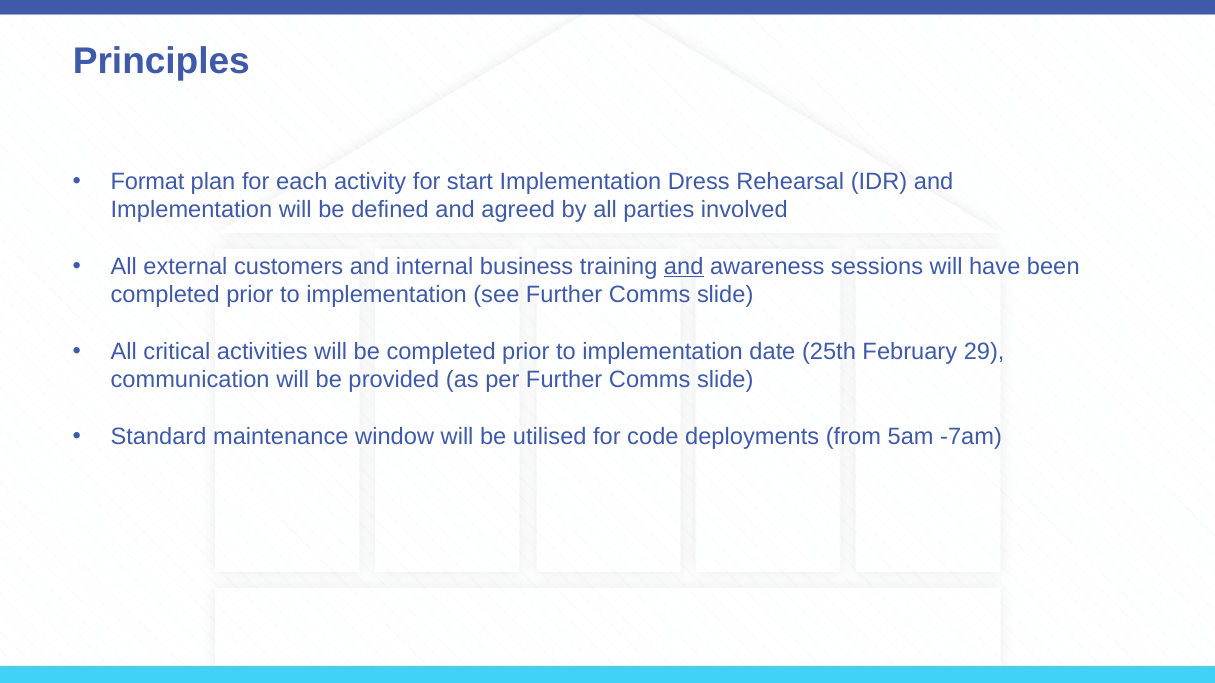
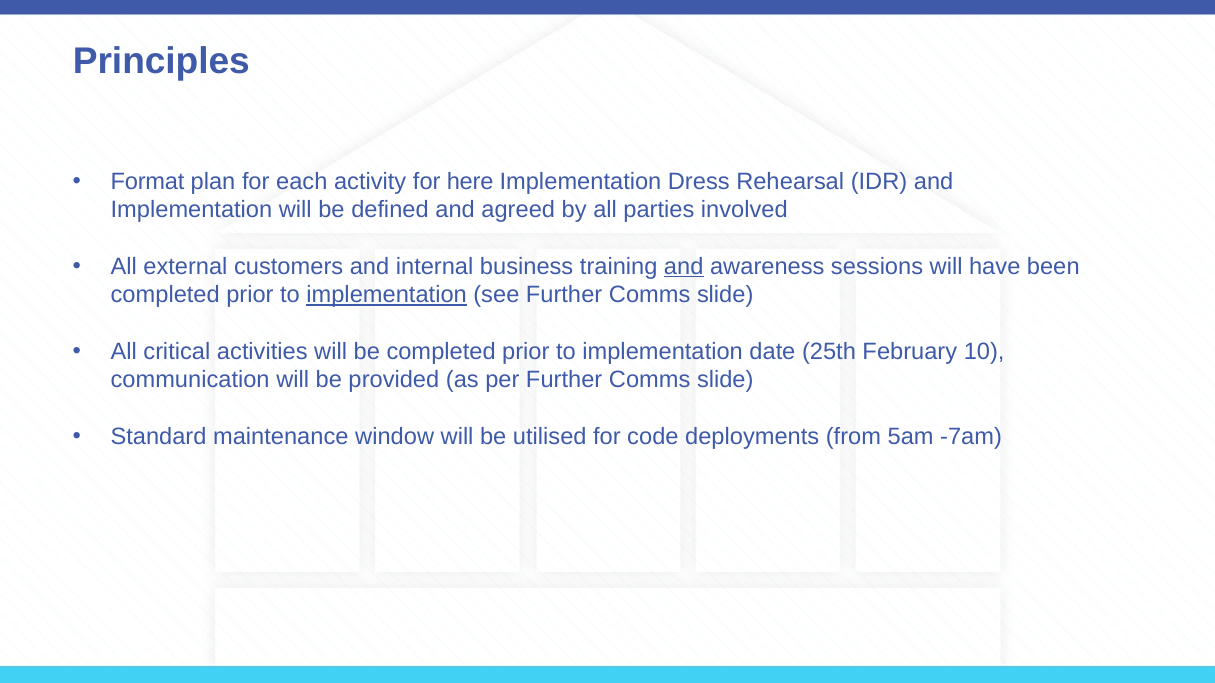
start: start -> here (470, 182)
implementation underline: none -> present (387, 295)
29: 29 -> 10 (984, 352)
